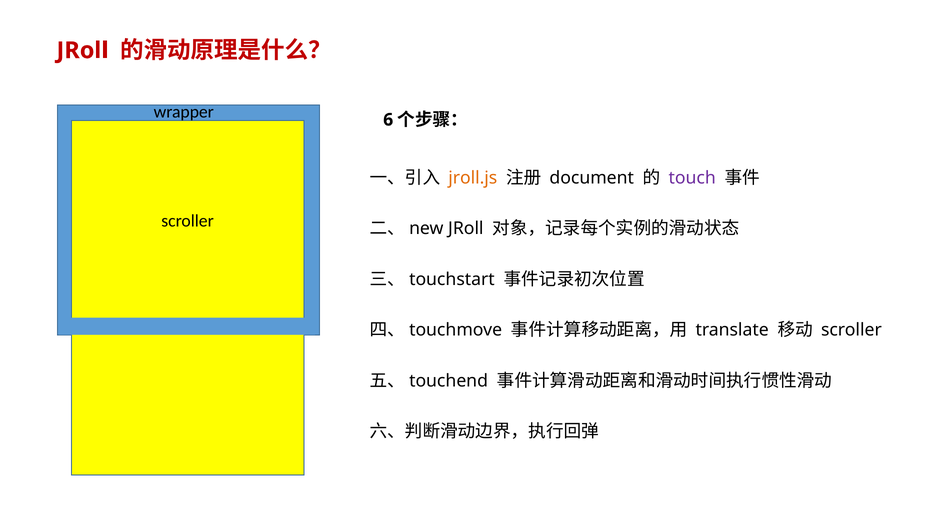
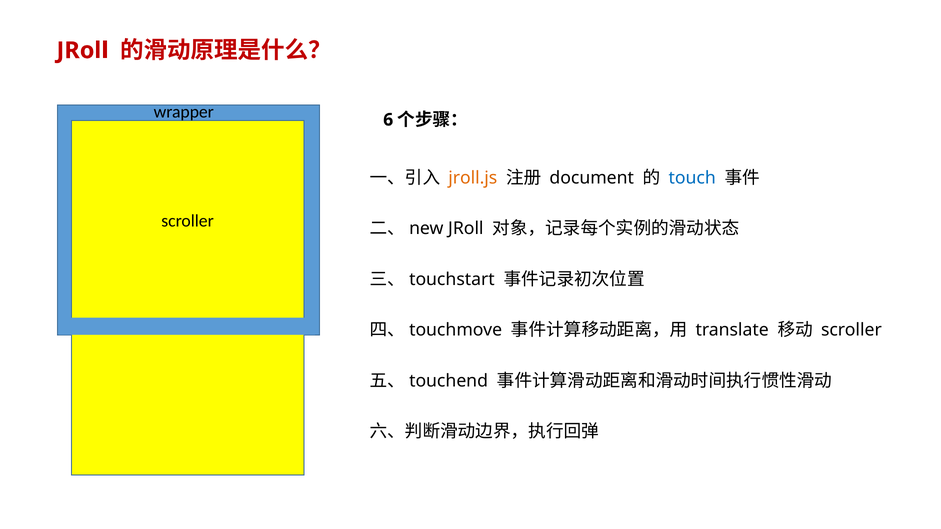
touch colour: purple -> blue (692, 178)
